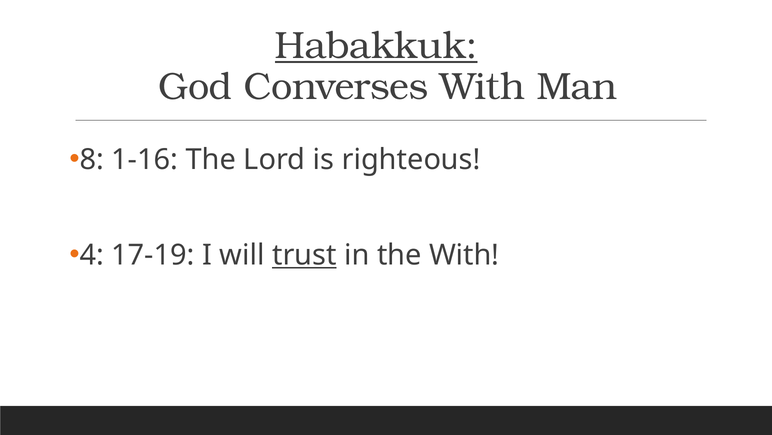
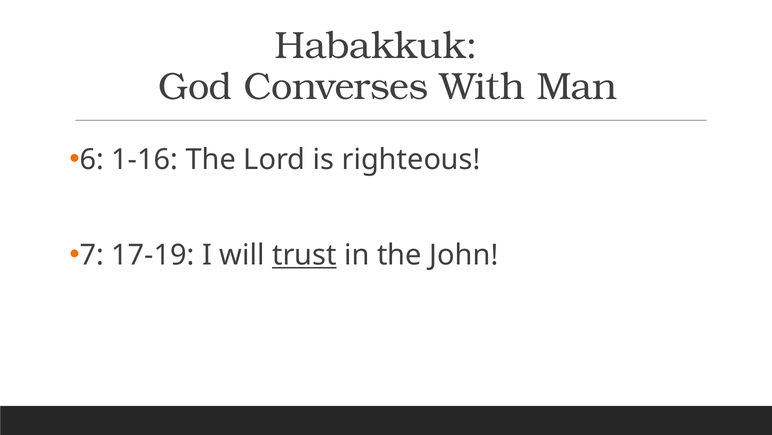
Habakkuk underline: present -> none (376, 46)
8: 8 -> 6 (92, 159)
4: 4 -> 7 (92, 255)
the With: With -> John (464, 255)
